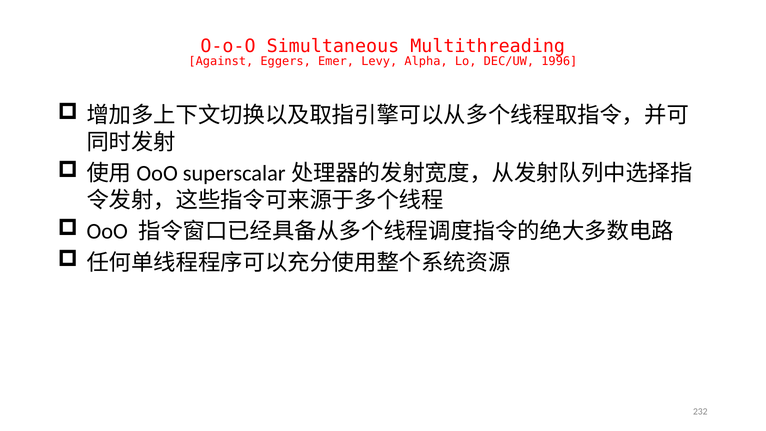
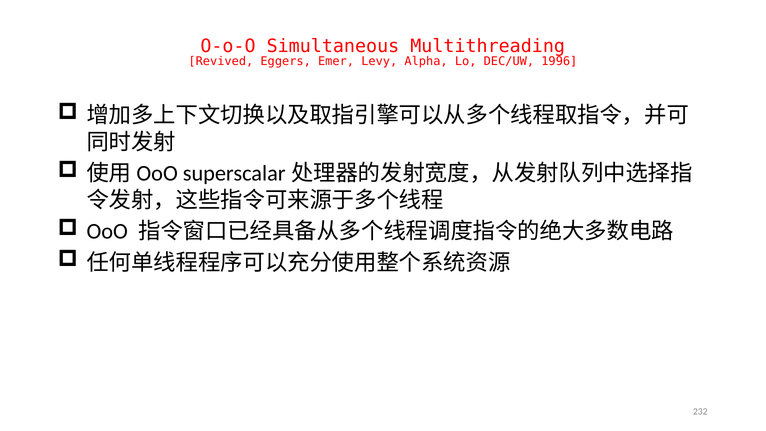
Against: Against -> Revived (221, 61)
